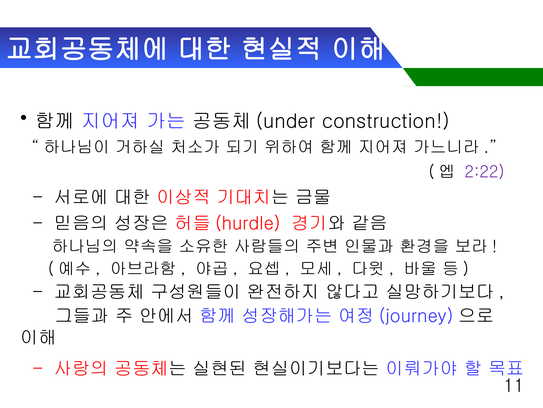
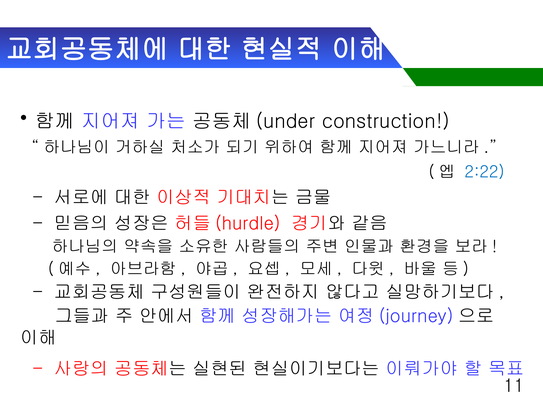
2:22 colour: purple -> blue (485, 172)
